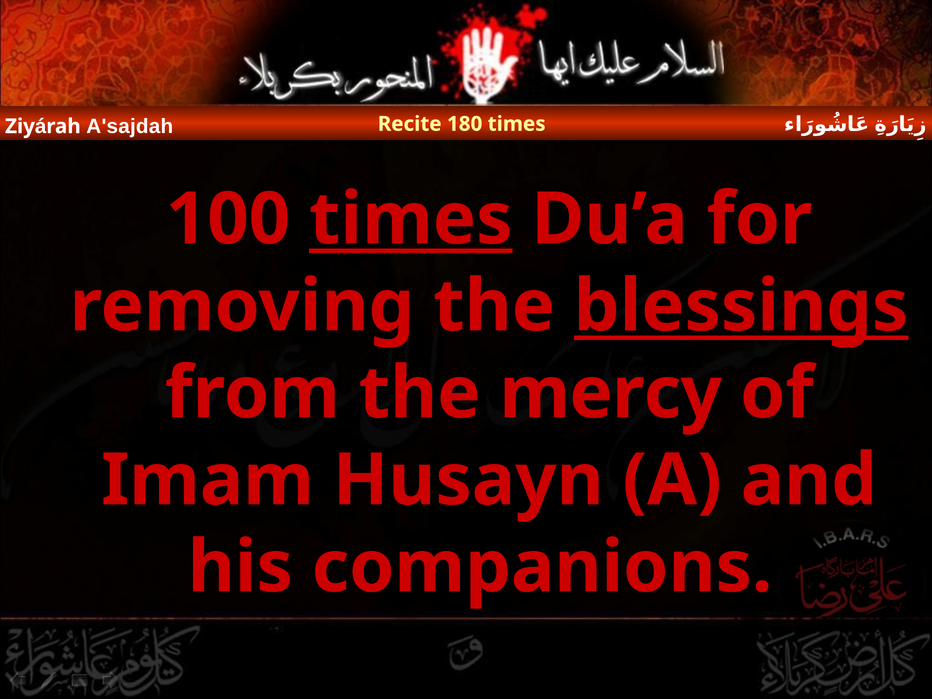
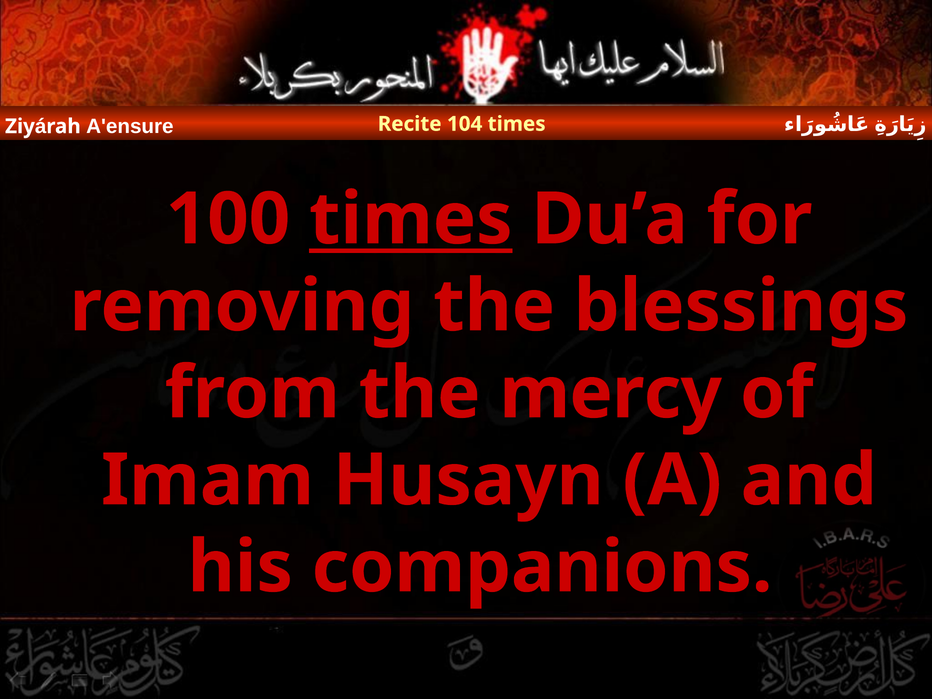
180: 180 -> 104 (465, 124)
A'sajdah: A'sajdah -> A'ensure (130, 126)
blessings underline: present -> none (741, 306)
